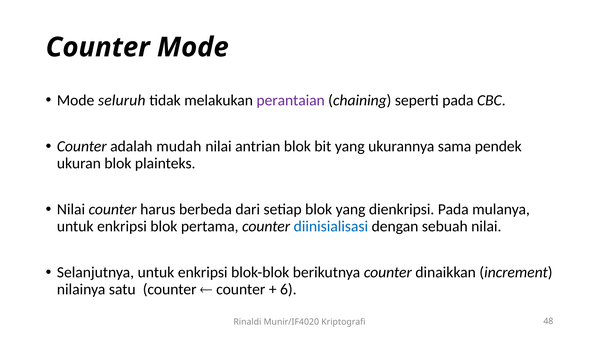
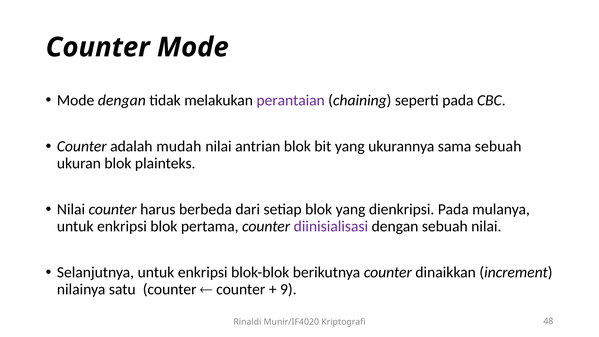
Mode seluruh: seluruh -> dengan (122, 100)
sama pendek: pendek -> sebuah (498, 146)
diinisialisasi colour: blue -> purple (331, 226)
6: 6 -> 9 (288, 289)
